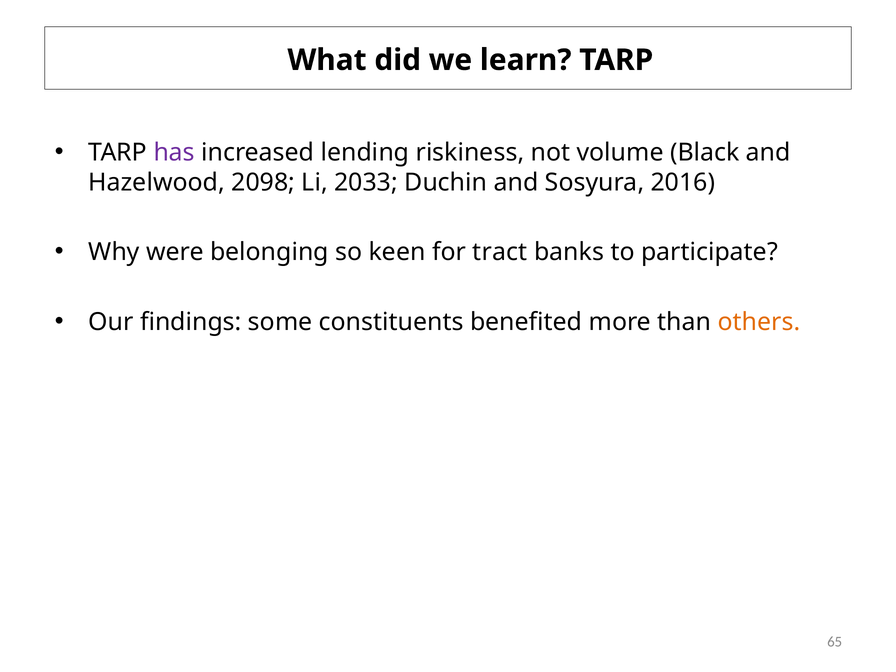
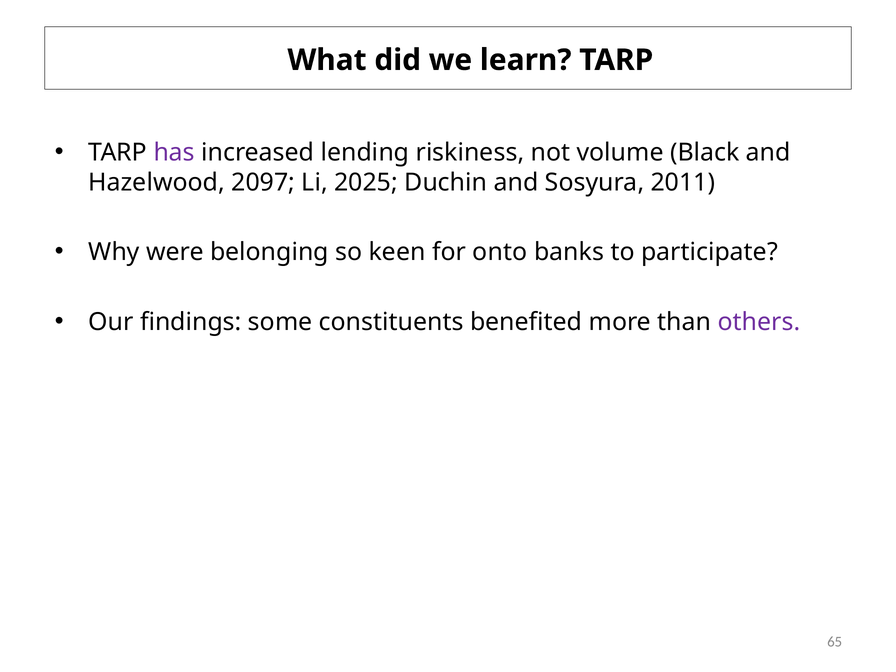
2098: 2098 -> 2097 (263, 182)
2033: 2033 -> 2025 (366, 182)
2016: 2016 -> 2011 (683, 182)
tract: tract -> onto (500, 252)
others colour: orange -> purple (759, 322)
